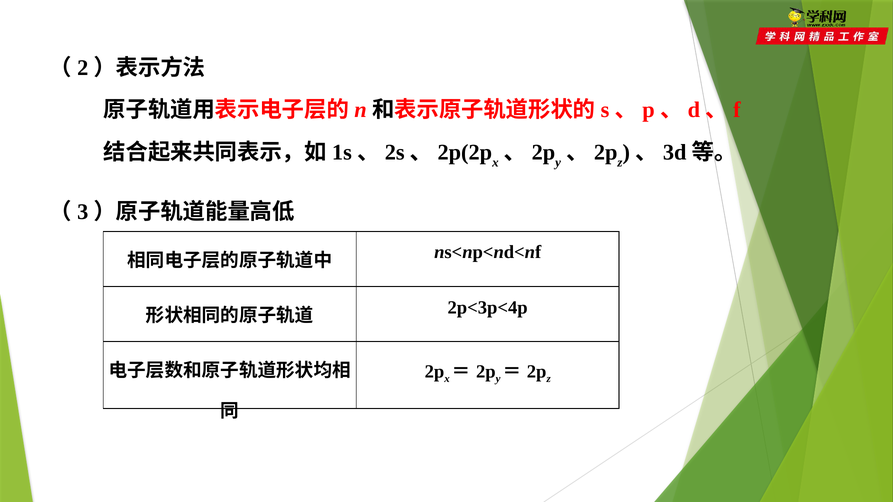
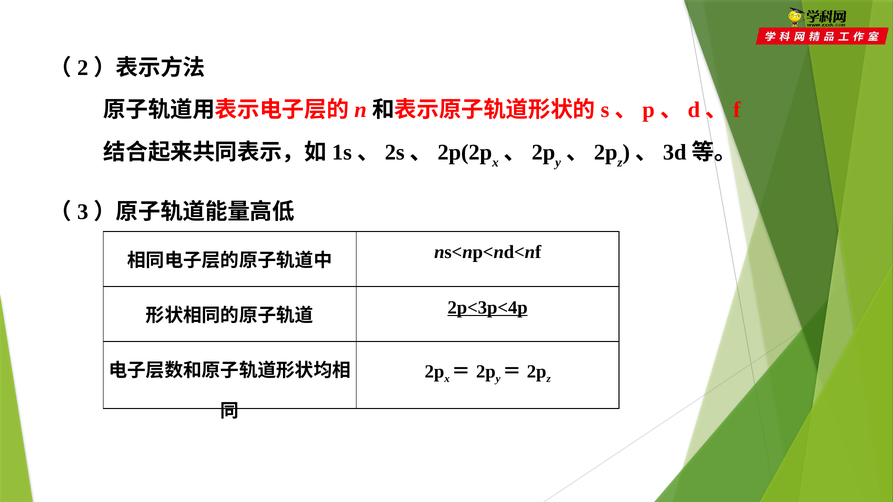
2p<3p<4p underline: none -> present (488, 308)
